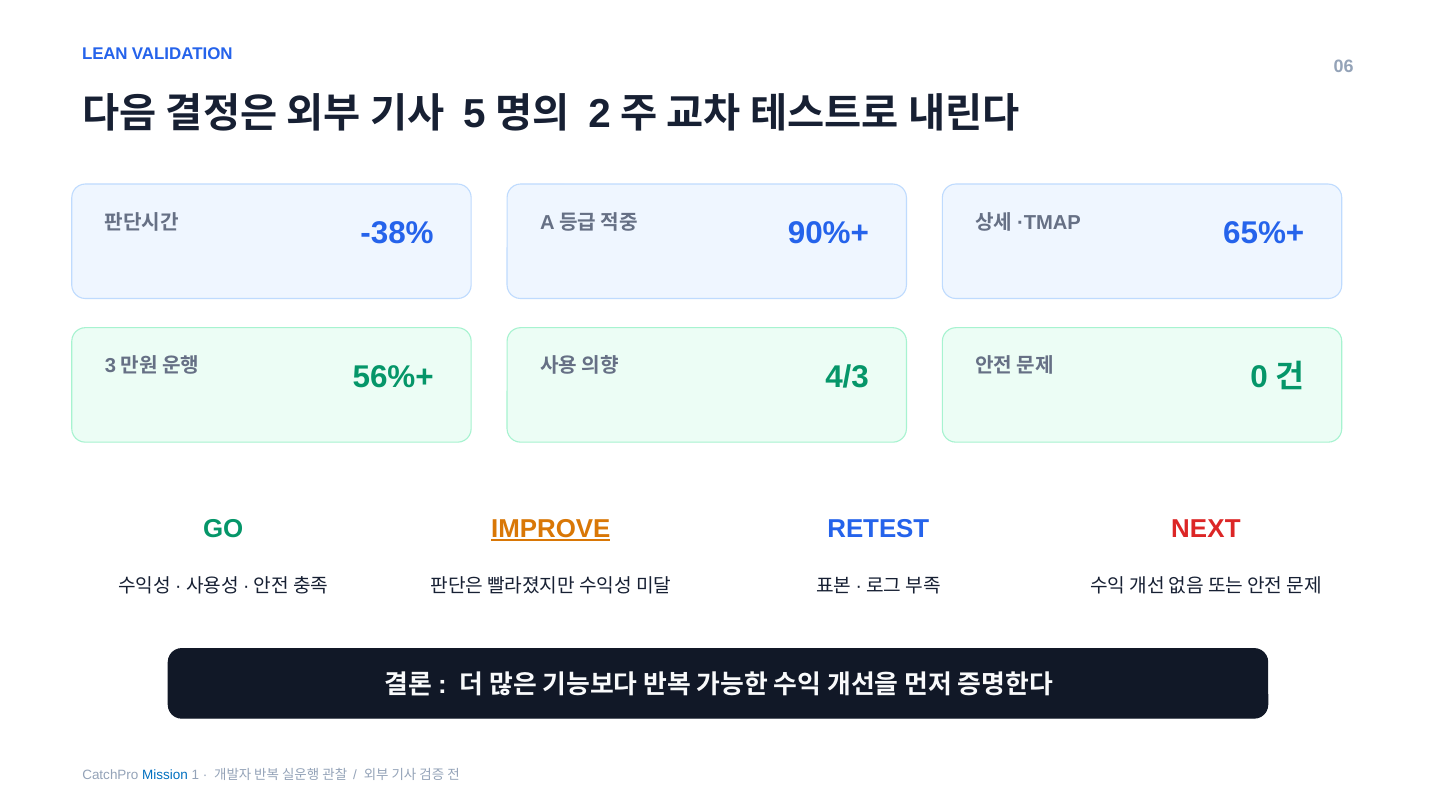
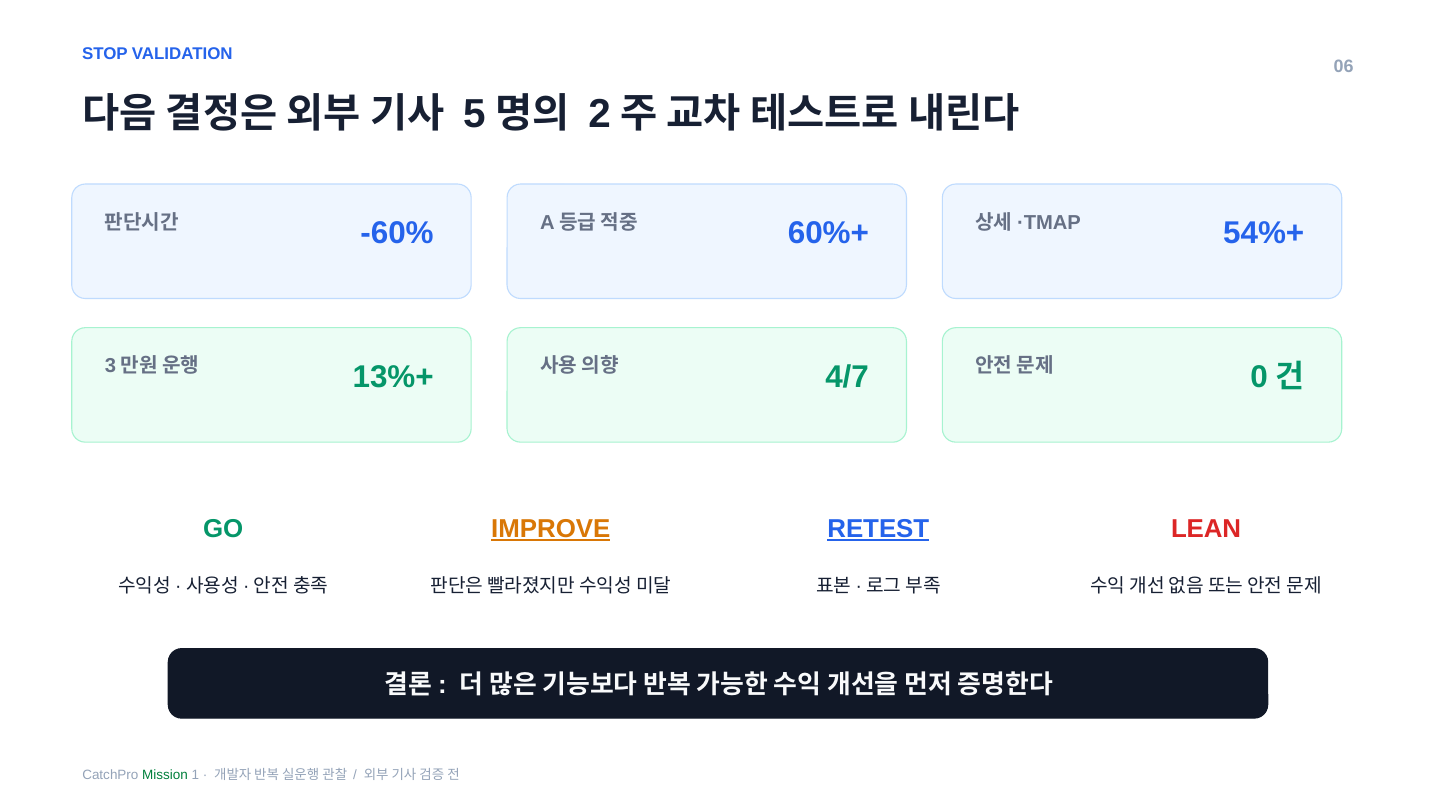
LEAN: LEAN -> STOP (105, 54)
-38%: -38% -> -60% (397, 233)
90%+: 90%+ -> 60%+ (828, 233)
65%+: 65%+ -> 54%+ (1264, 233)
56%+: 56%+ -> 13%+ (393, 377)
4/3: 4/3 -> 4/7 (847, 377)
RETEST underline: none -> present (878, 528)
NEXT: NEXT -> LEAN (1206, 528)
Mission colour: blue -> green (165, 775)
